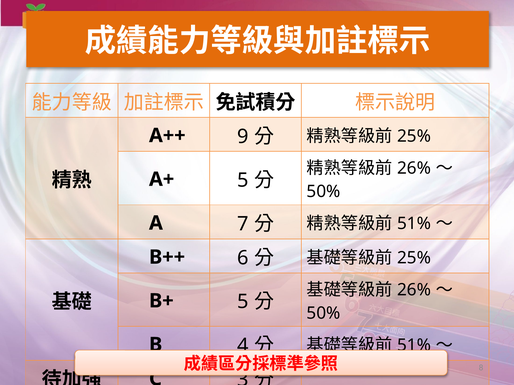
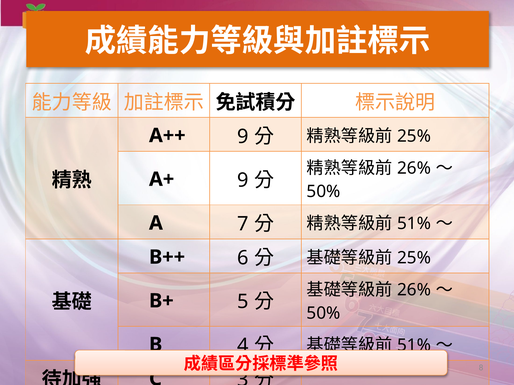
A+ 5: 5 -> 9 (243, 180)
